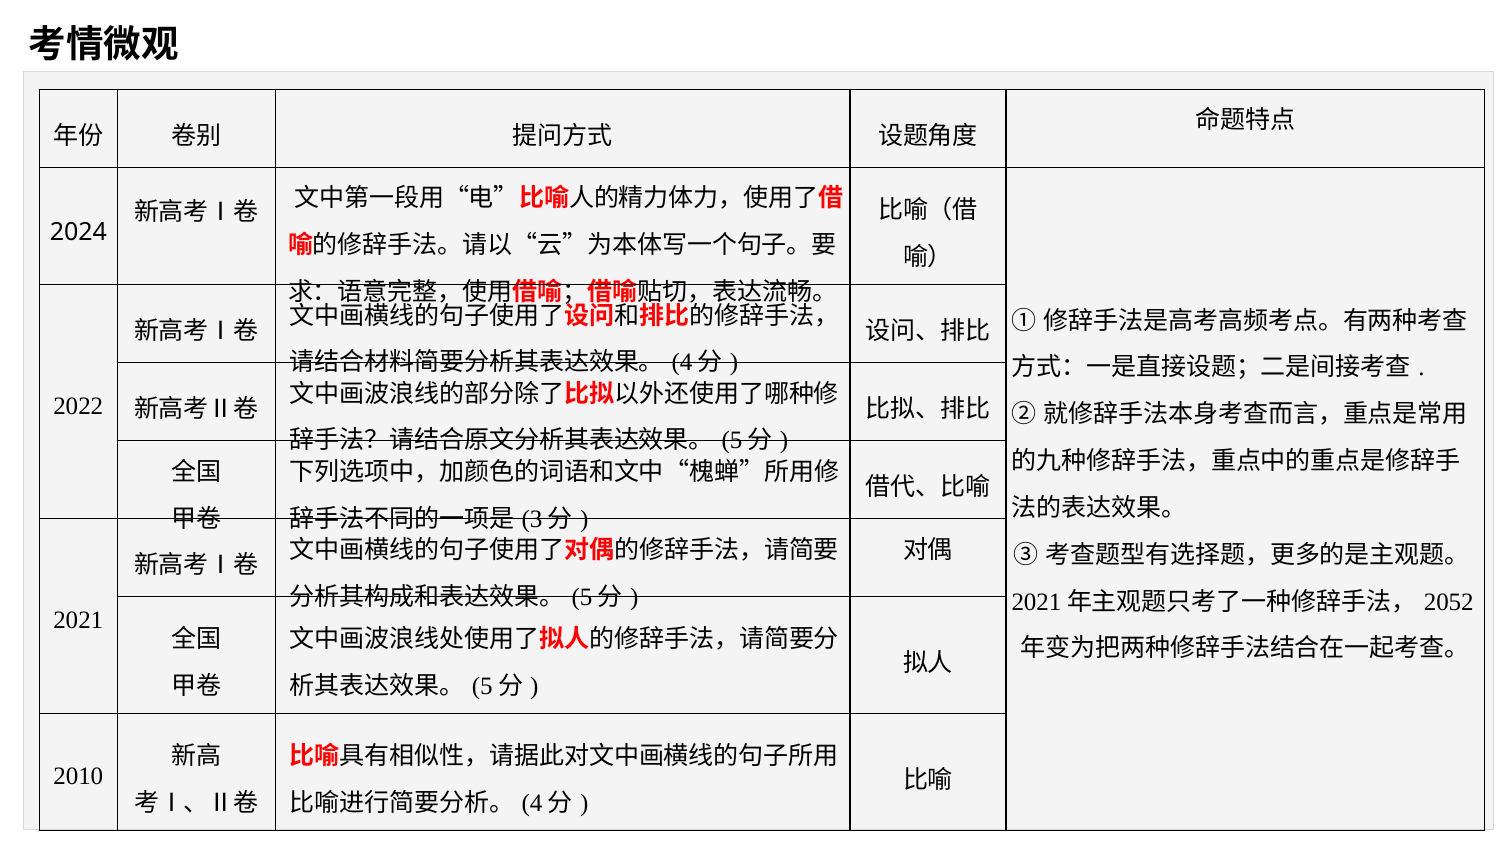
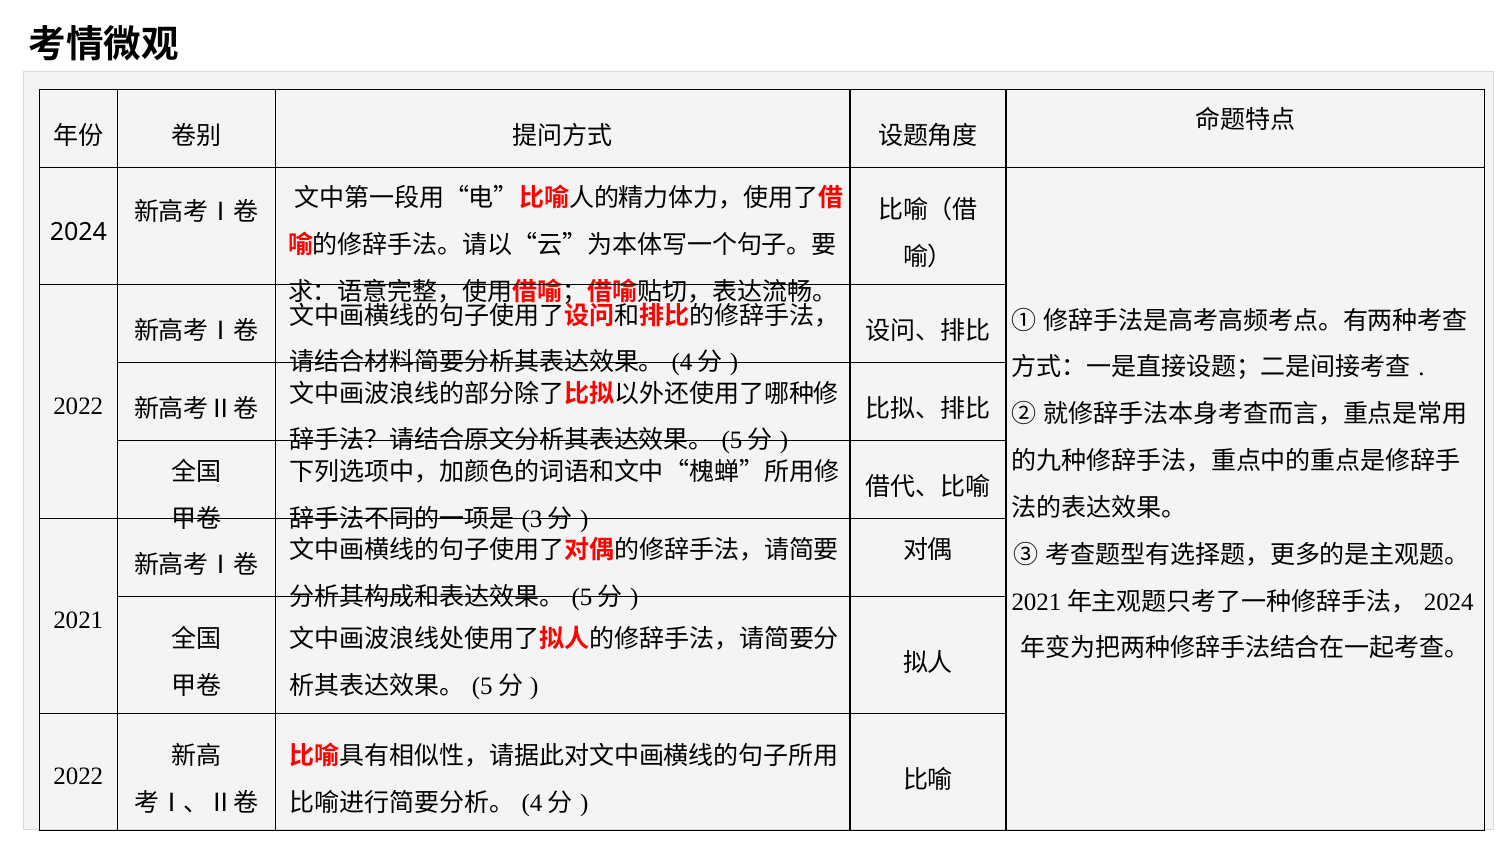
2052: 2052 -> 2024 (1449, 602)
2010: 2010 -> 2022 (78, 776)
